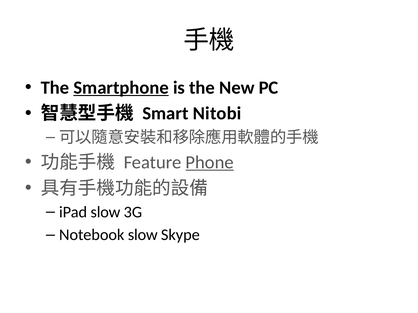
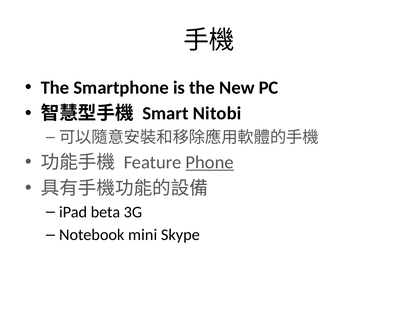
Smartphone underline: present -> none (121, 88)
iPad slow: slow -> beta (105, 213)
Notebook slow: slow -> mini (143, 235)
